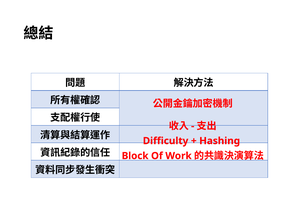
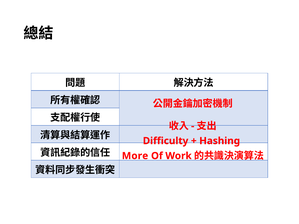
Block: Block -> More (135, 156)
